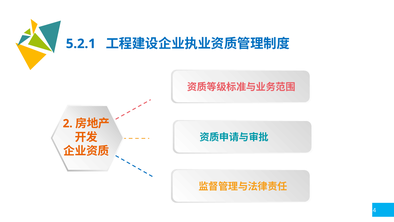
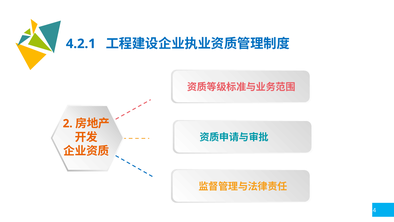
5.2.1: 5.2.1 -> 4.2.1 (81, 44)
